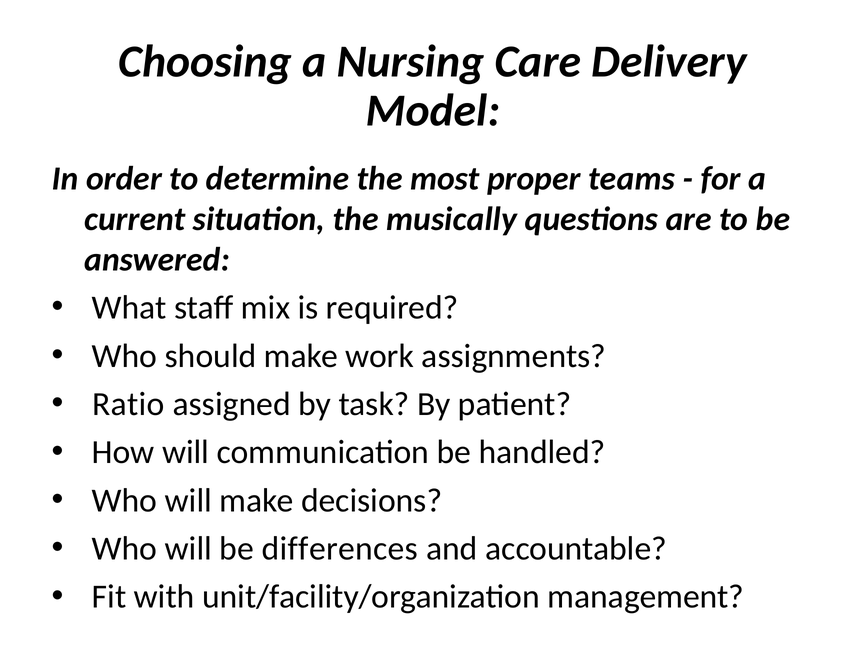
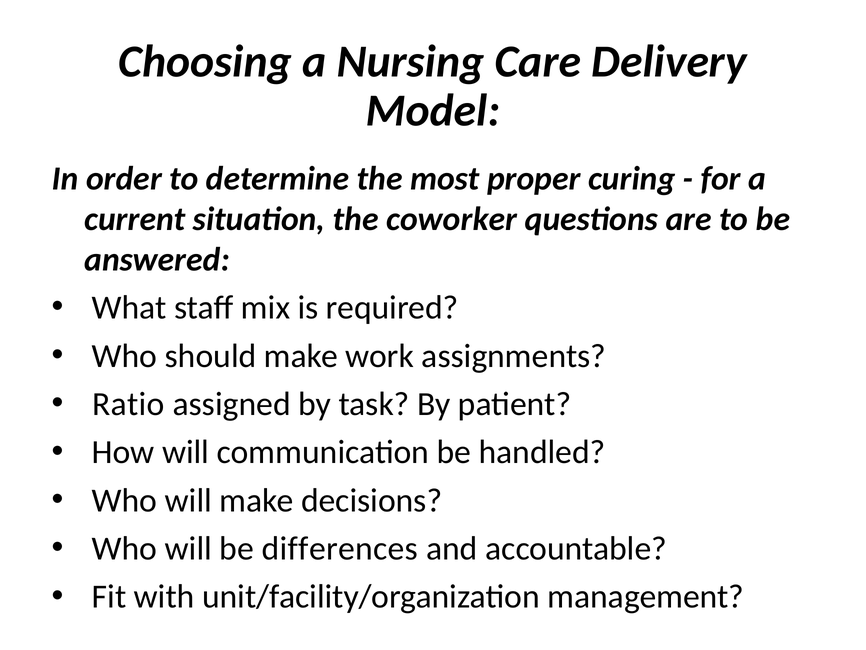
teams: teams -> curing (632, 178)
musically: musically -> coworker (452, 219)
